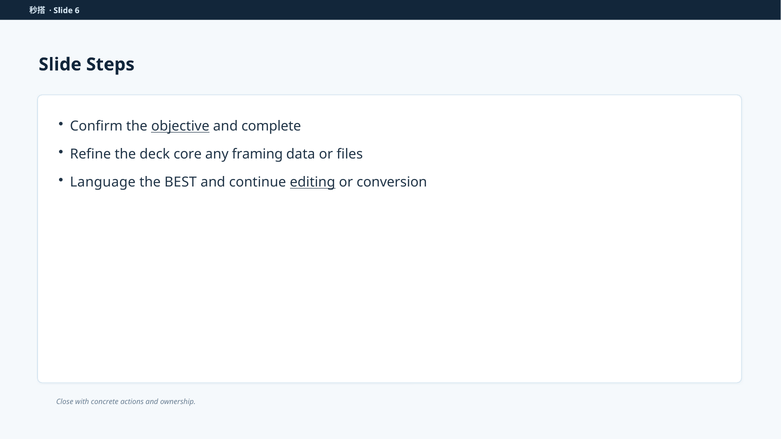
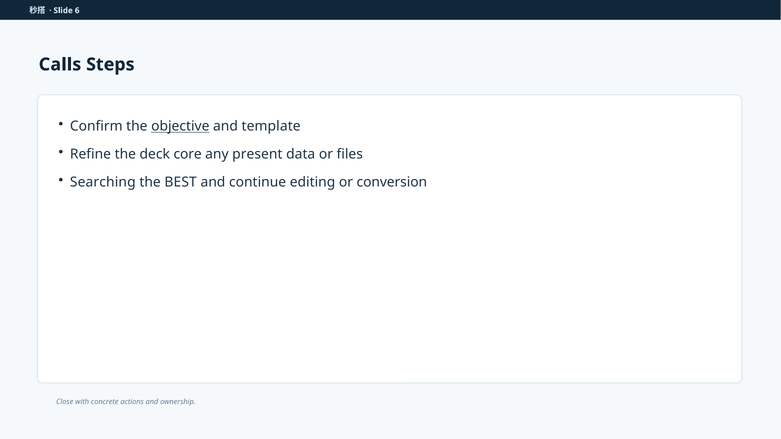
Slide: Slide -> Calls (60, 65)
complete: complete -> template (271, 126)
framing: framing -> present (257, 154)
Language: Language -> Searching (103, 182)
editing underline: present -> none (313, 182)
